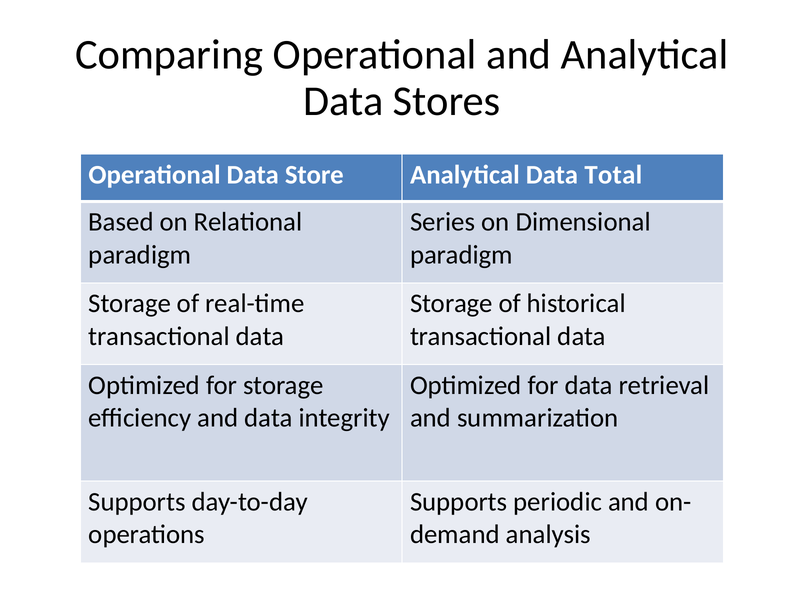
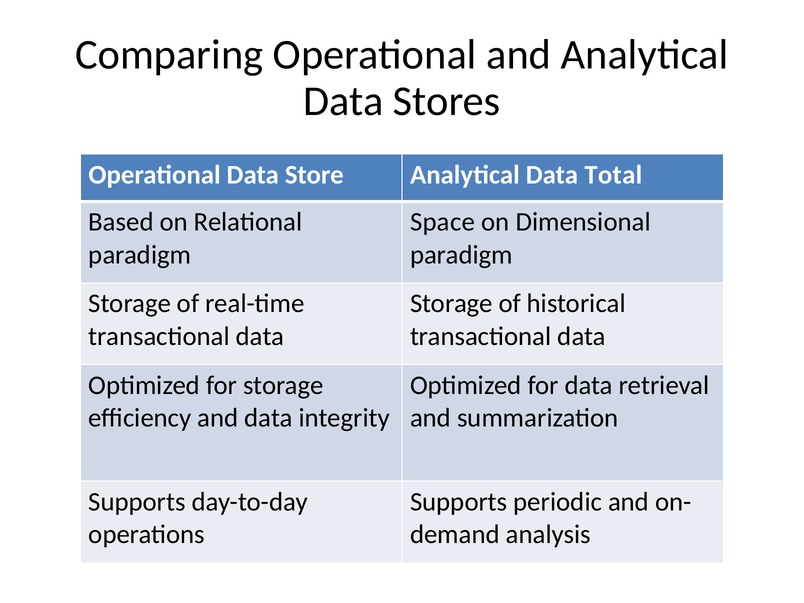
Series: Series -> Space (443, 222)
